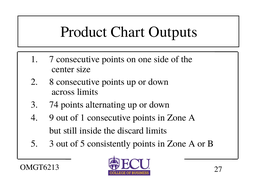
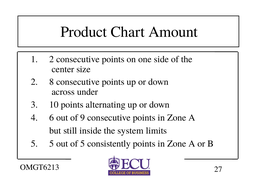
Outputs: Outputs -> Amount (173, 32)
1 7: 7 -> 2 (52, 59)
across limits: limits -> under (88, 92)
74: 74 -> 10 (54, 104)
9: 9 -> 6 (52, 117)
of 1: 1 -> 9 (83, 117)
discard: discard -> system (130, 130)
5 3: 3 -> 5 (52, 143)
